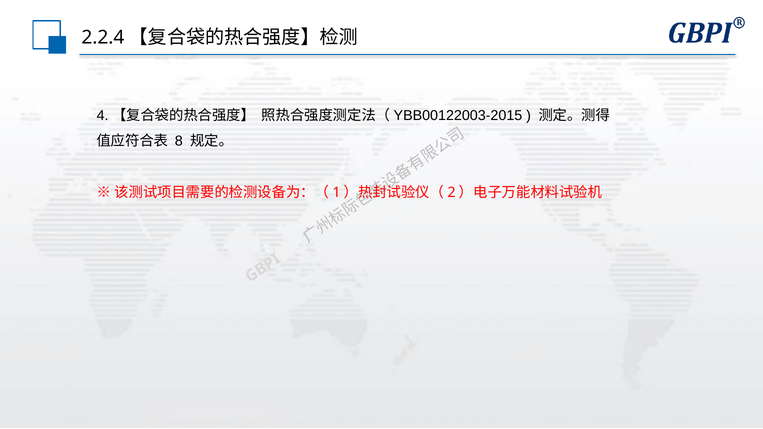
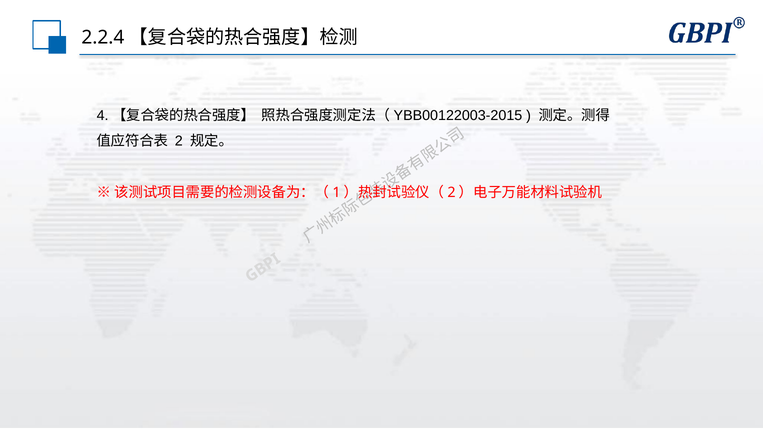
8: 8 -> 2 (179, 141)
